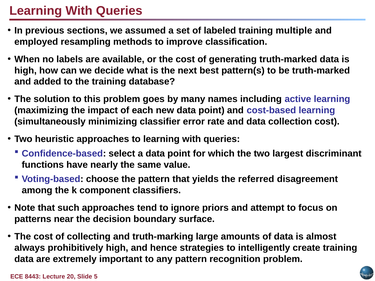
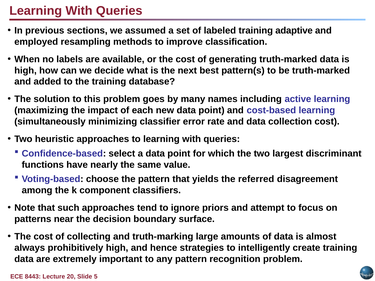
multiple: multiple -> adaptive (294, 30)
